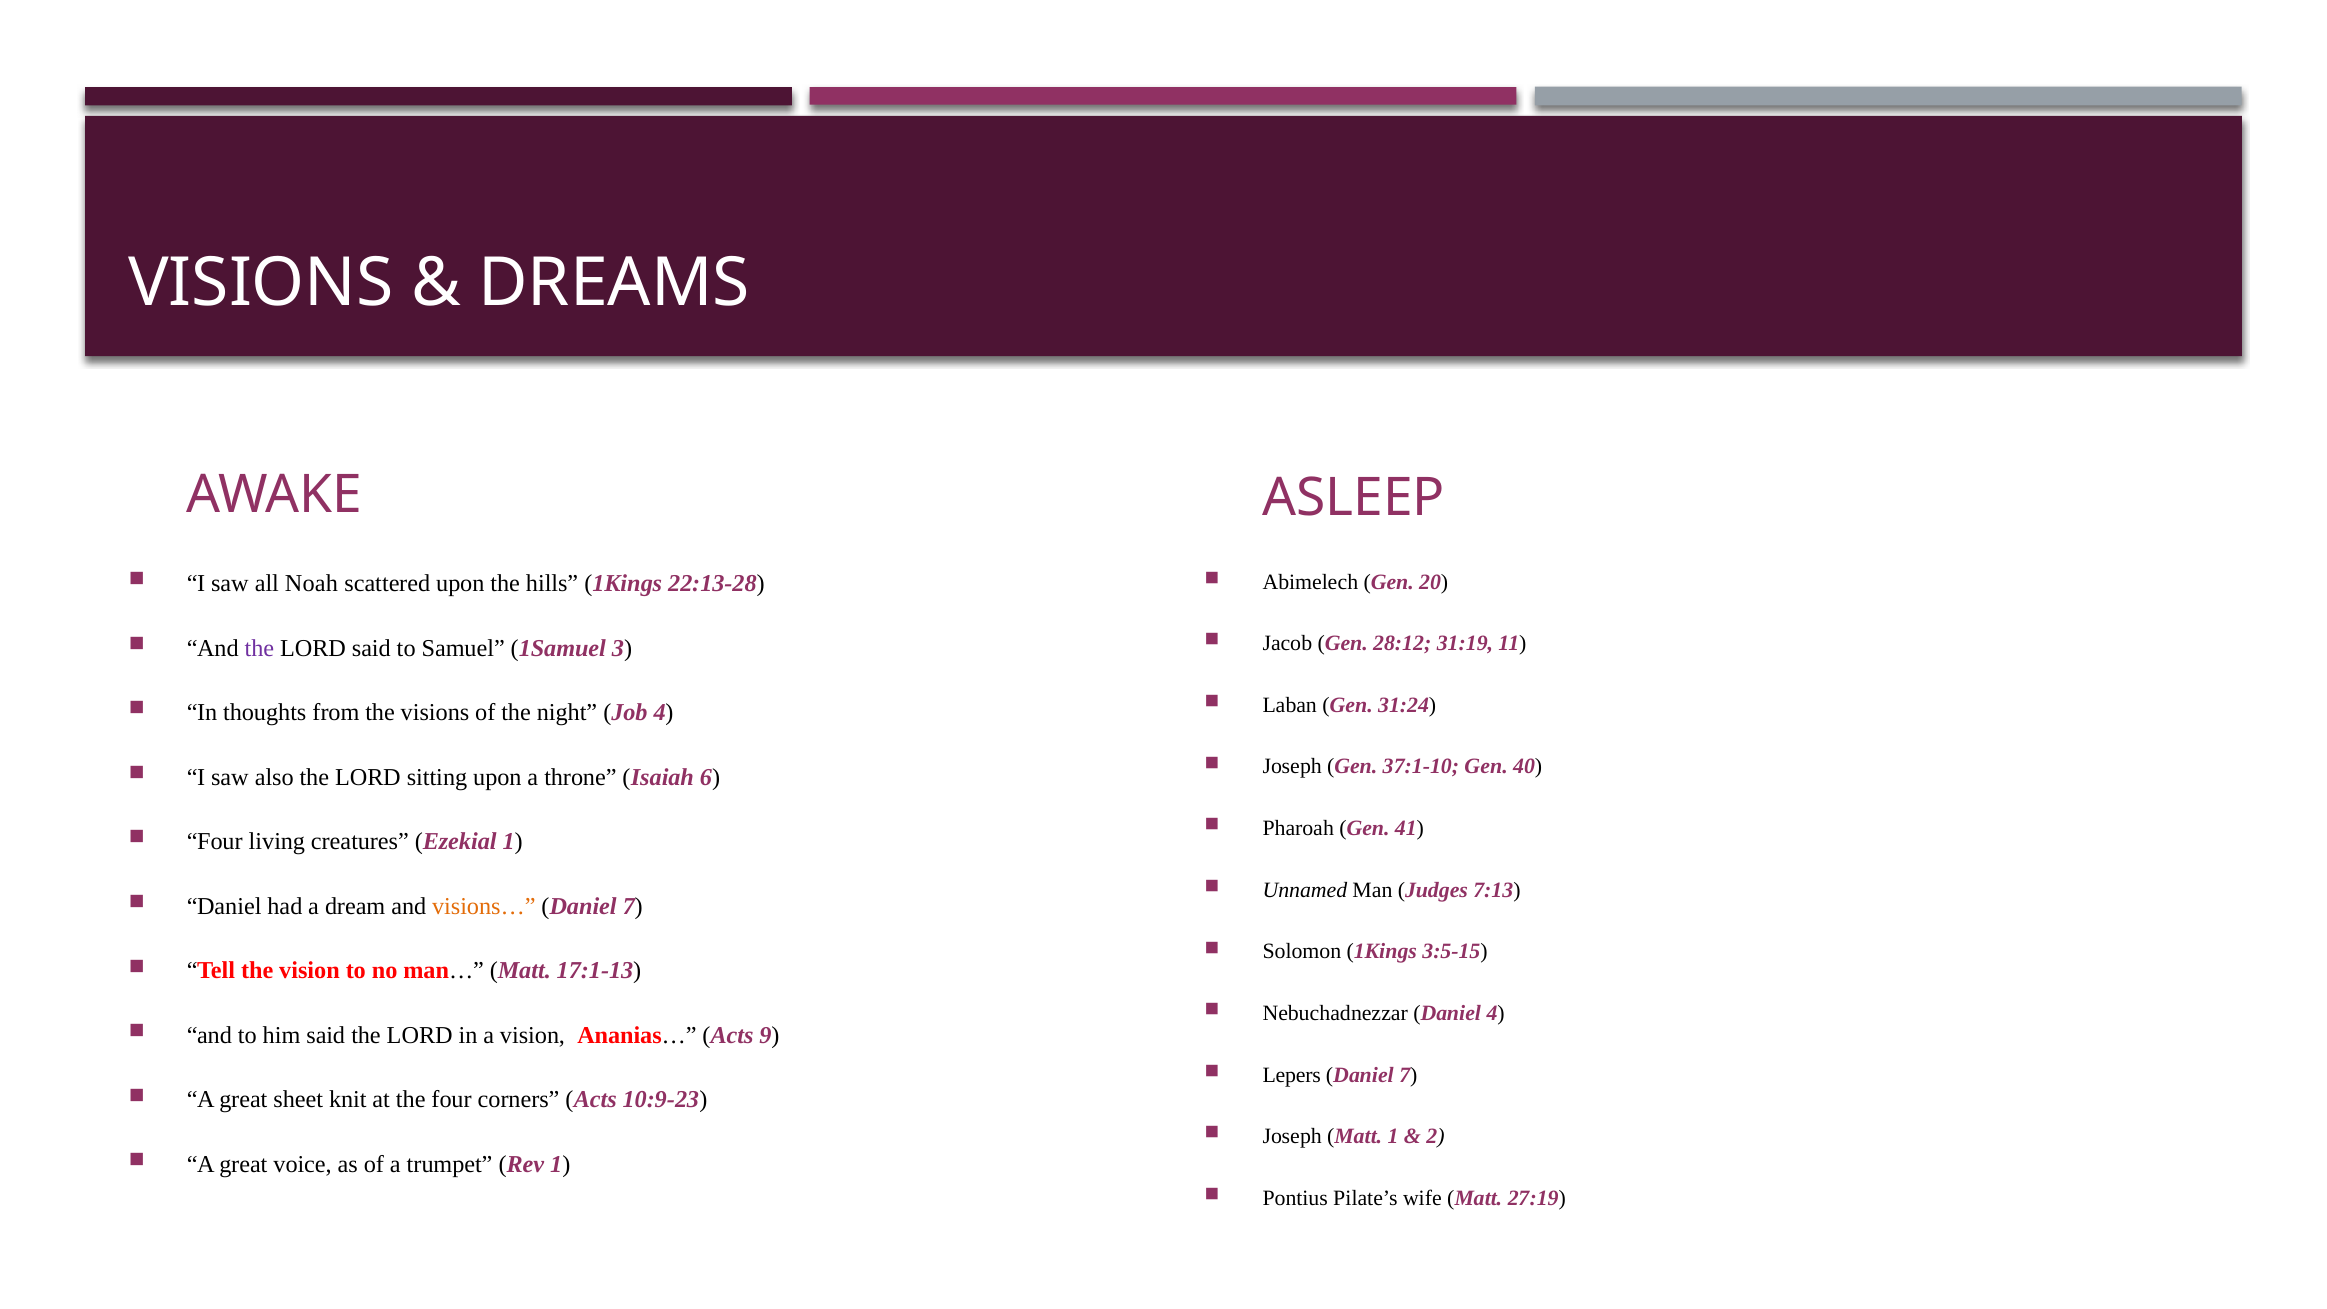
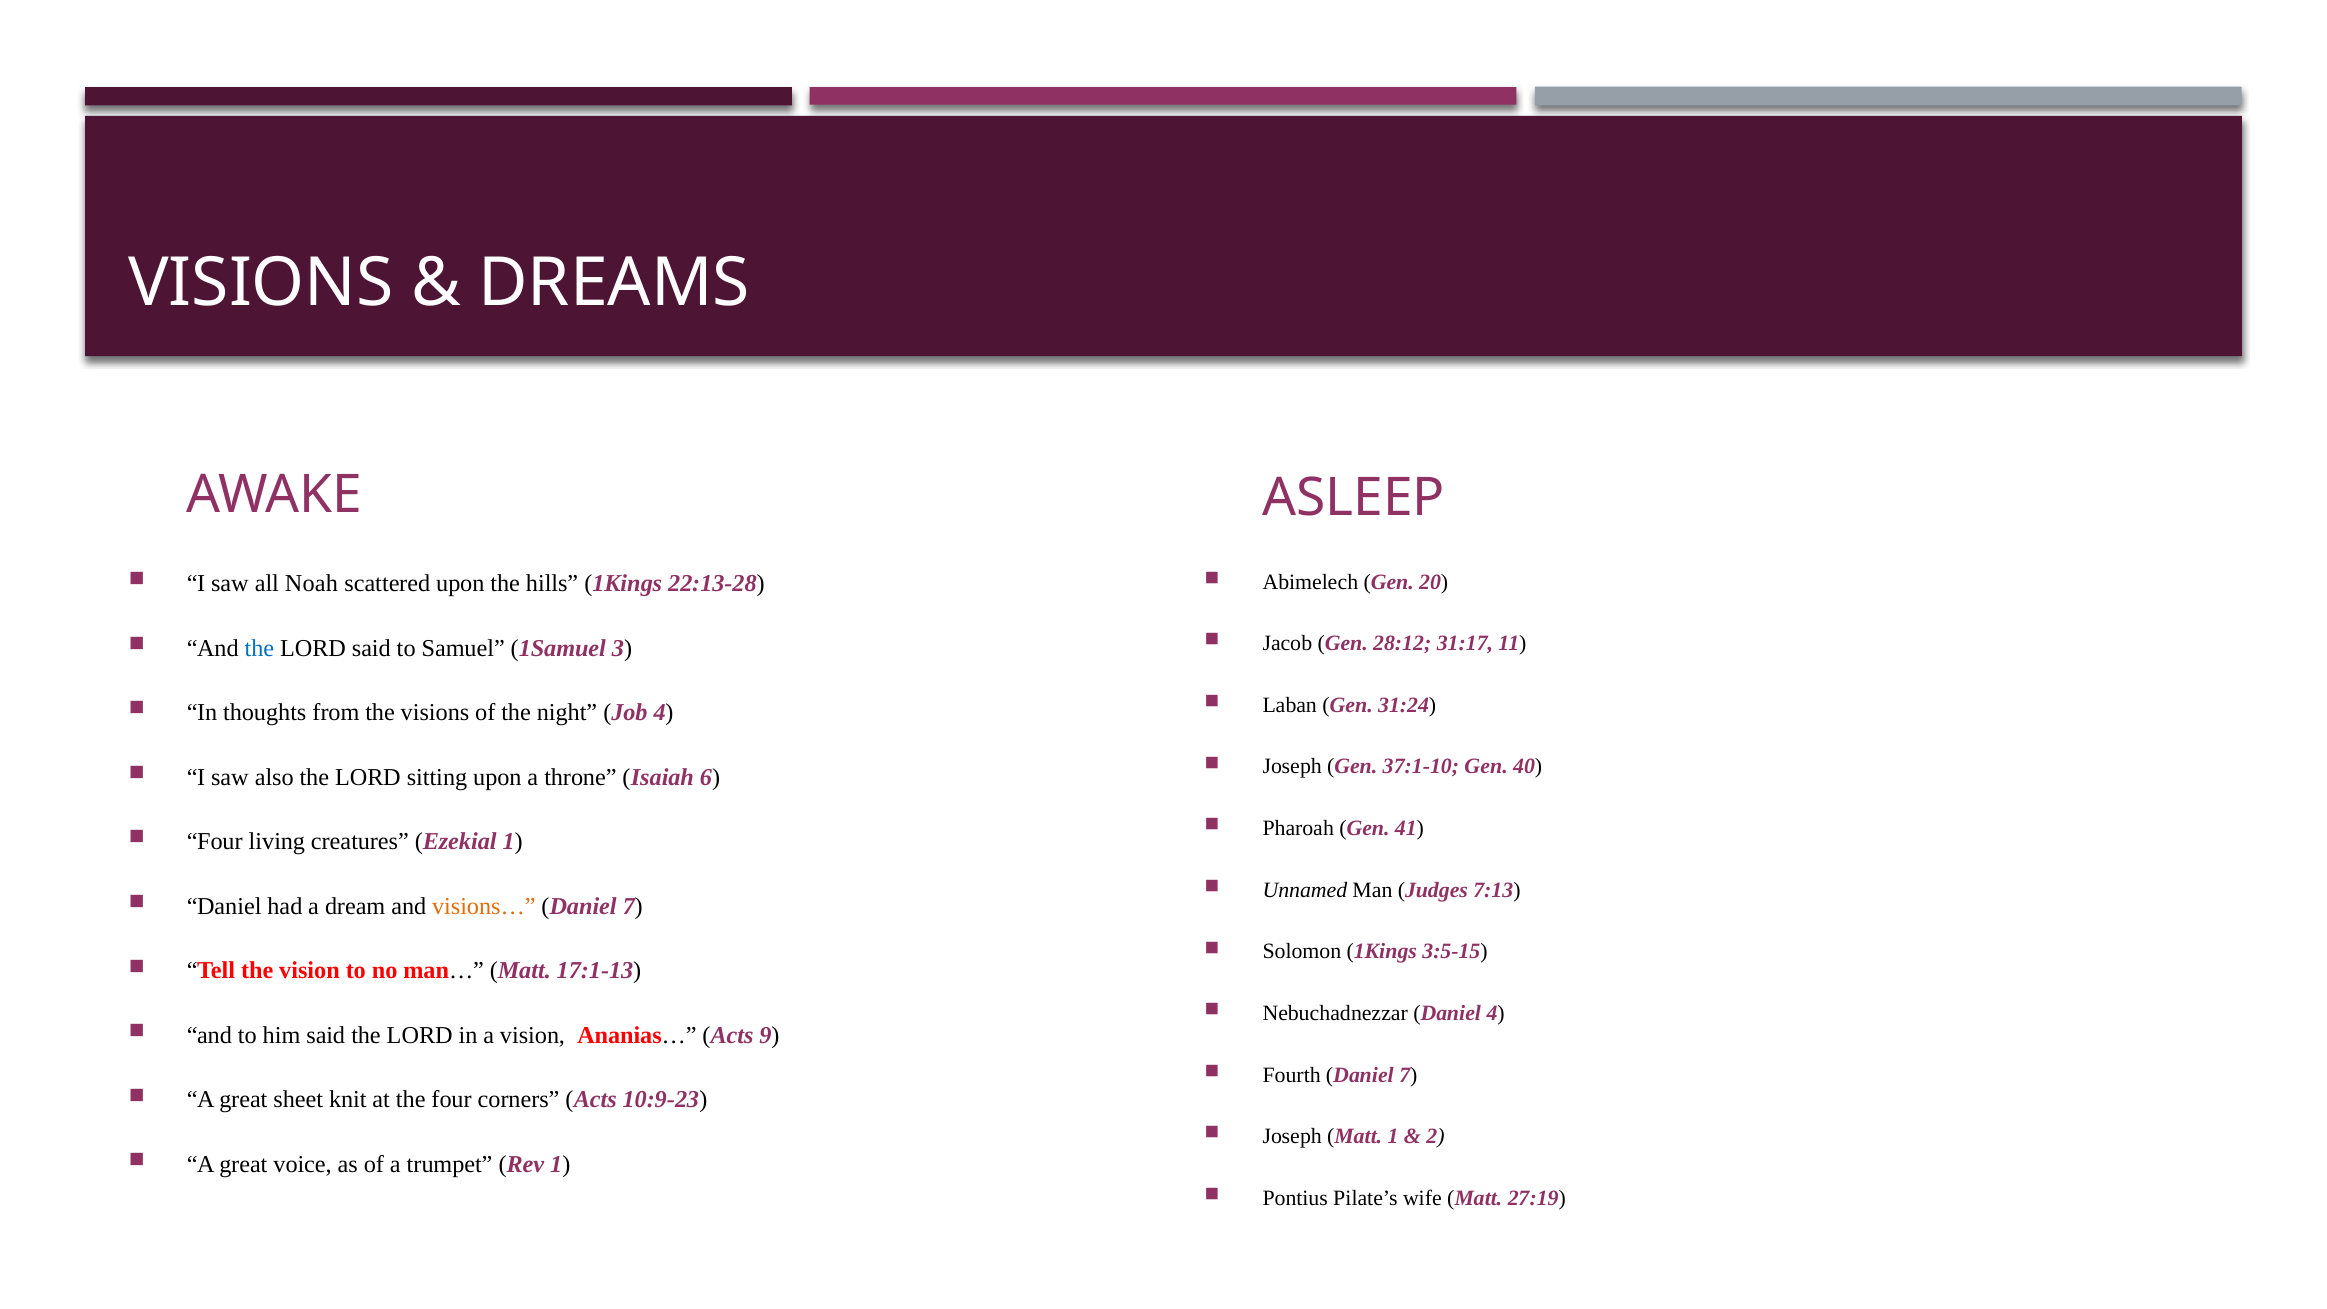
31:19: 31:19 -> 31:17 (1465, 643)
the colour: purple -> blue (259, 648)
Lepers: Lepers -> Fourth (1292, 1075)
